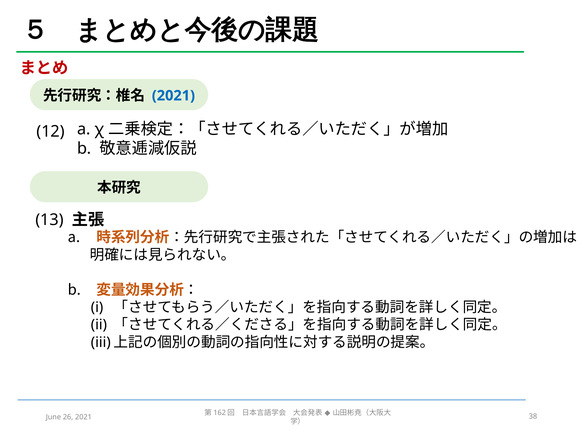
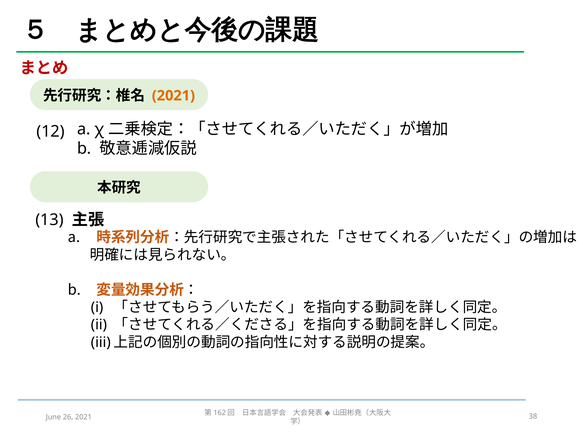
2021 colour: blue -> orange (173, 96)
